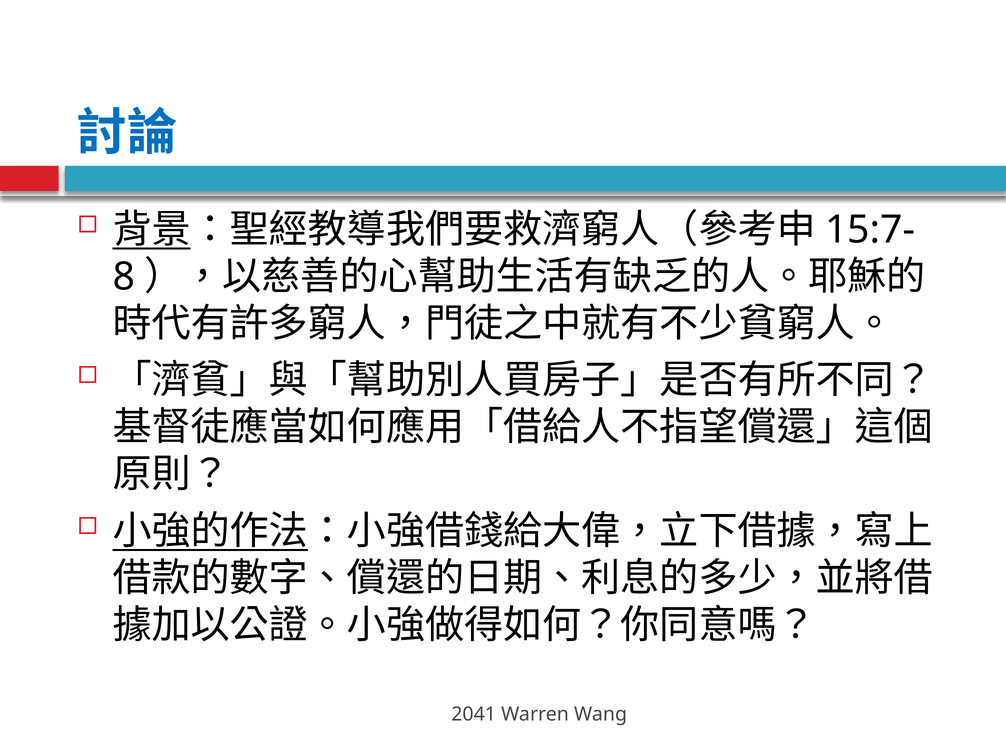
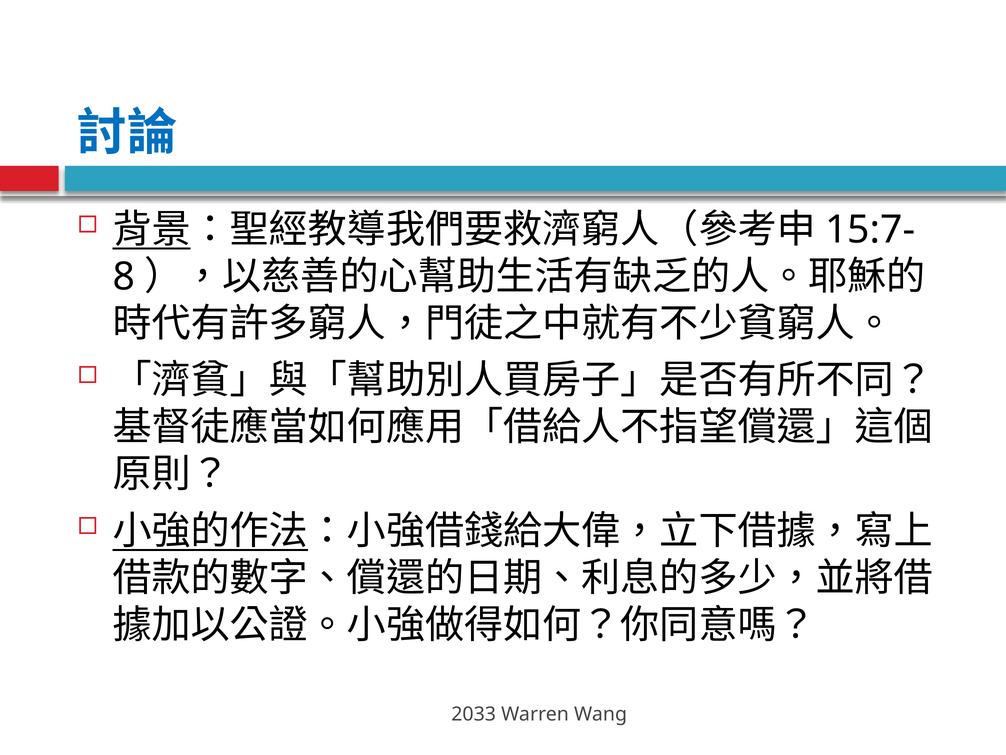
2041: 2041 -> 2033 (474, 714)
